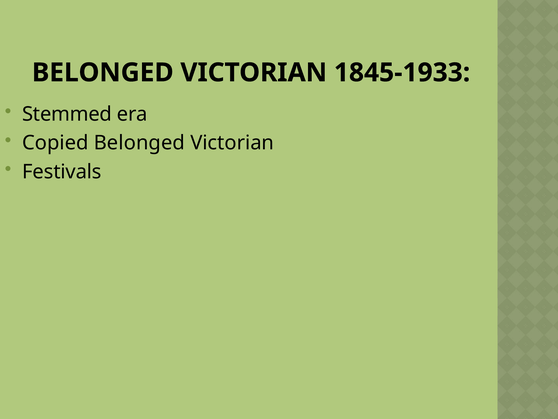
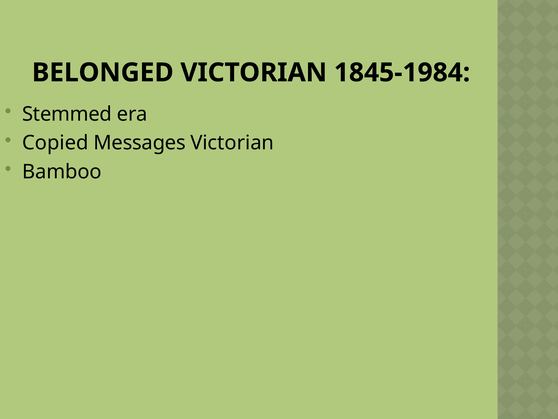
1845-1933: 1845-1933 -> 1845-1984 (402, 73)
Copied Belonged: Belonged -> Messages (140, 143)
Festivals: Festivals -> Bamboo (62, 172)
